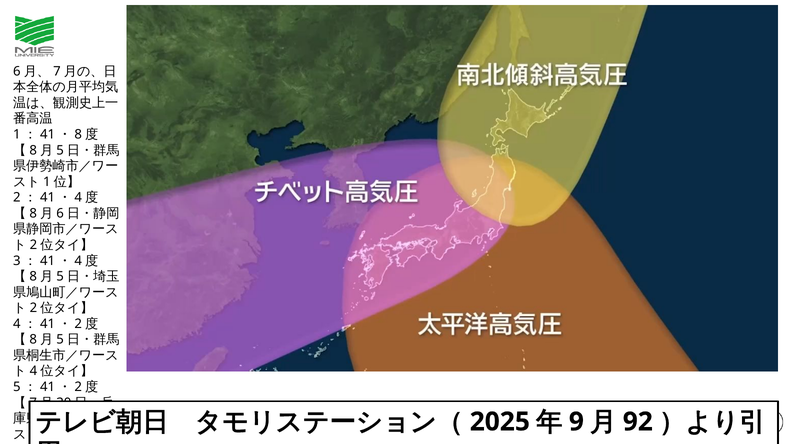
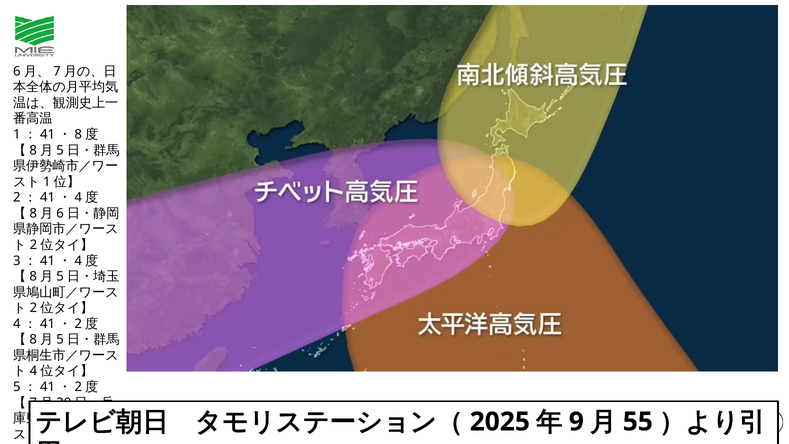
92: 92 -> 55 (638, 422)
